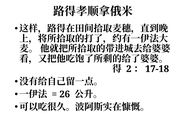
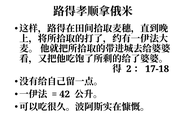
26: 26 -> 42 (65, 94)
